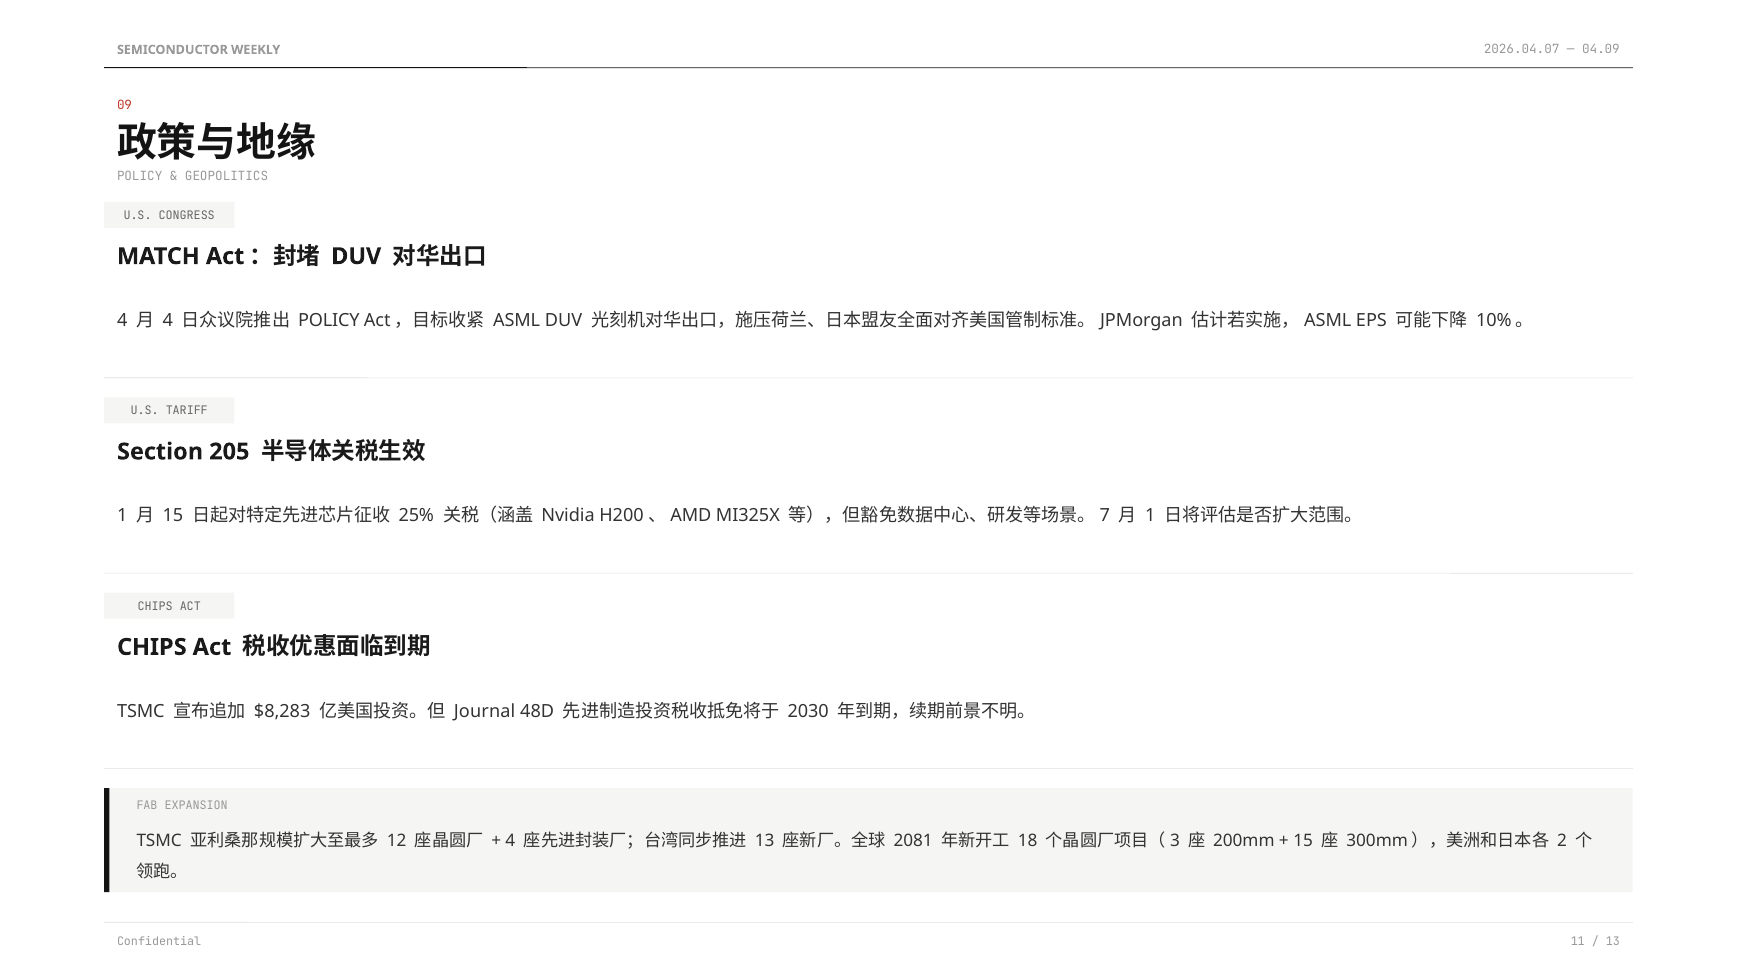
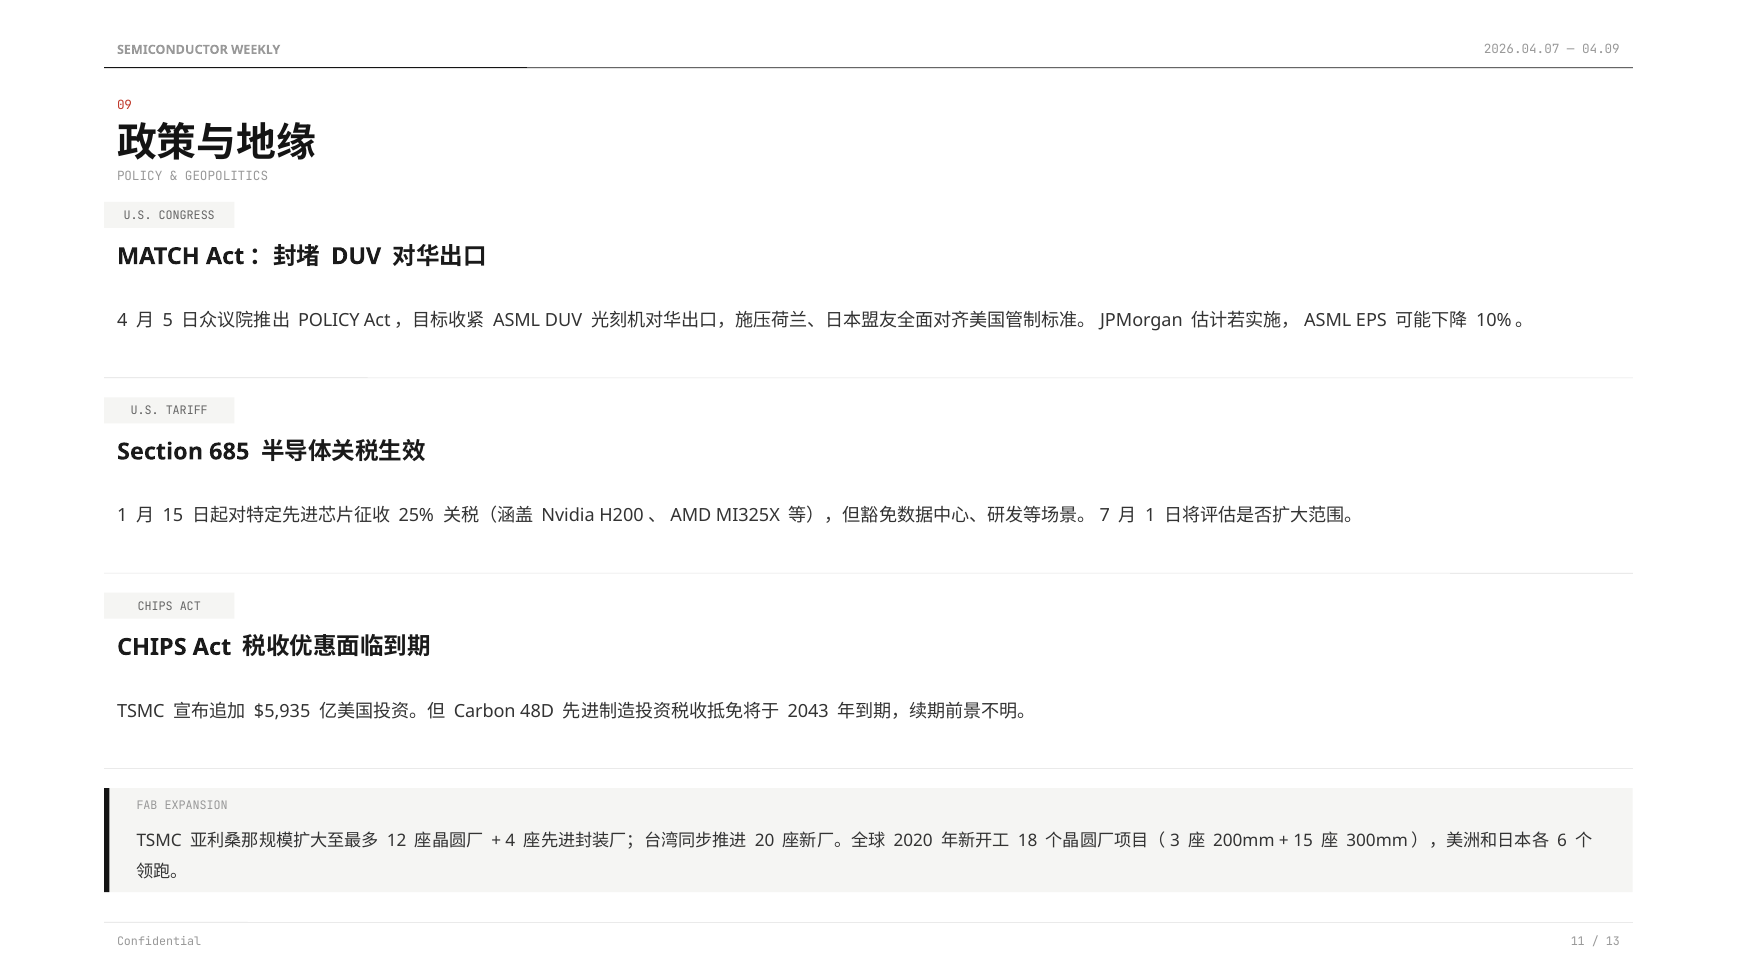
4: 4 -> 5 (168, 320)
205: 205 -> 685 (229, 452)
$8,283: $8,283 -> $5,935 (282, 711)
Journal: Journal -> Carbon (485, 711)
2030: 2030 -> 2043 (808, 711)
13: 13 -> 20 (765, 841)
2081: 2081 -> 2020 (913, 841)
2: 2 -> 6 (1562, 841)
